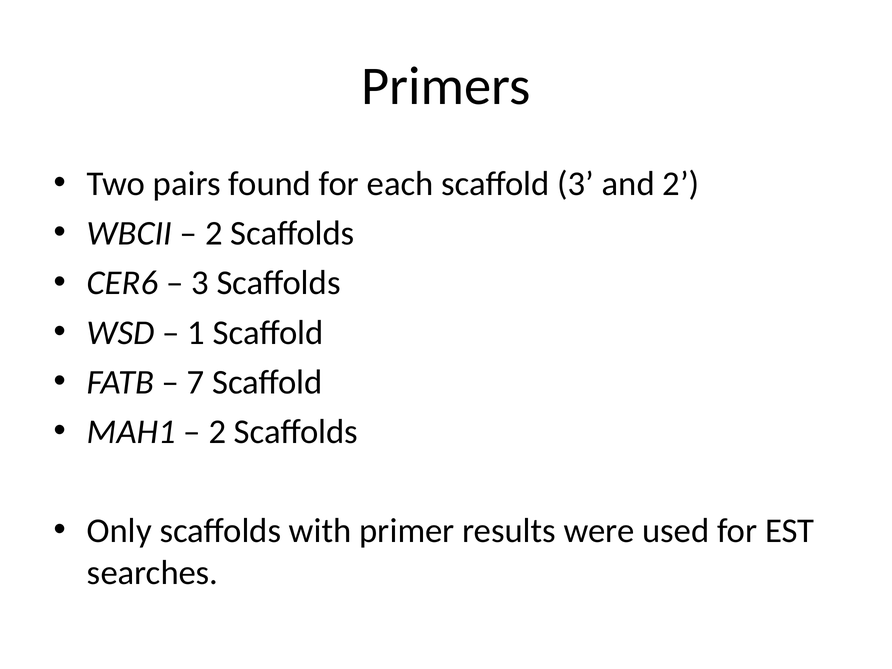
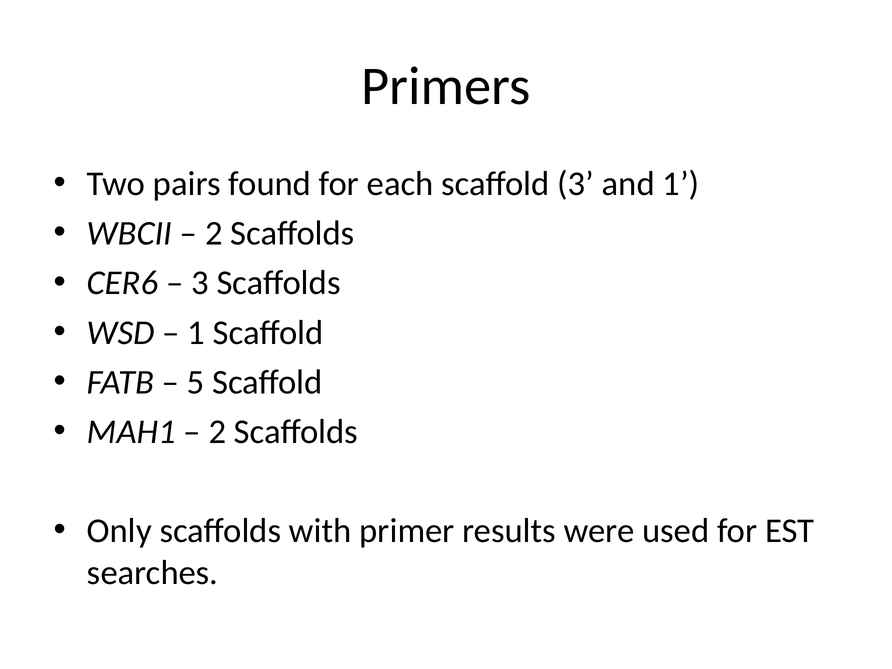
and 2: 2 -> 1 (681, 184)
7: 7 -> 5 (196, 382)
